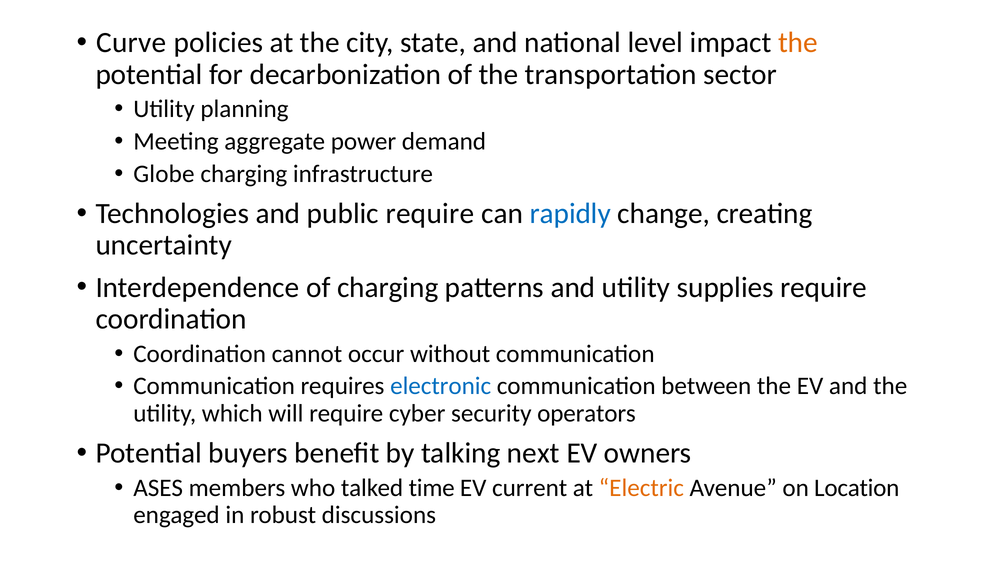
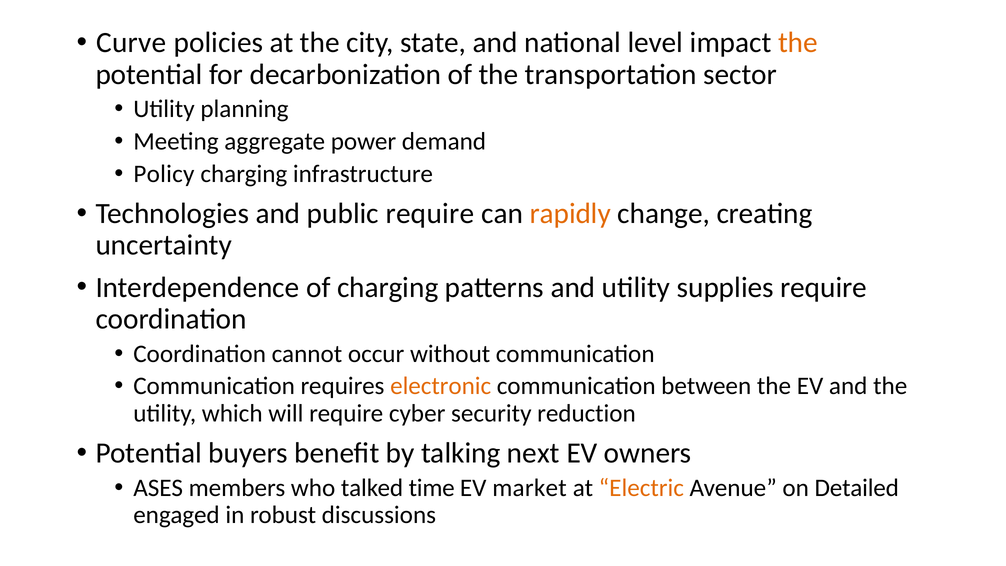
Globe: Globe -> Policy (164, 174)
rapidly colour: blue -> orange (570, 214)
electronic colour: blue -> orange (441, 386)
operators: operators -> reduction (586, 413)
current: current -> market (530, 488)
Location: Location -> Detailed (857, 488)
